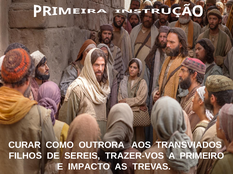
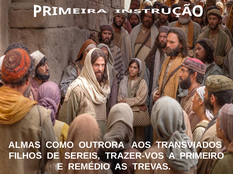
CURAR: CURAR -> ALMAS (25, 146)
IMPACTO: IMPACTO -> REMÉDIO (89, 167)
